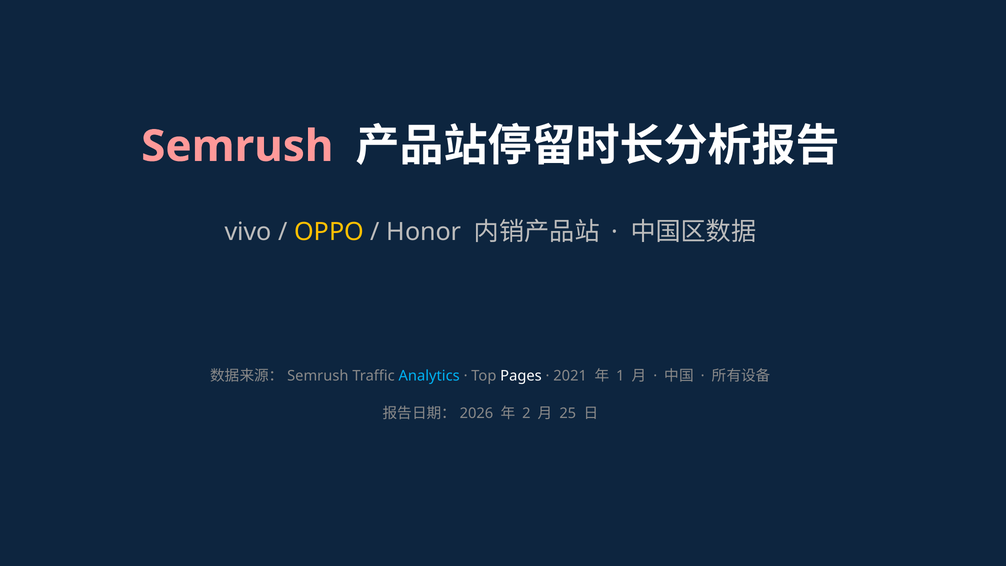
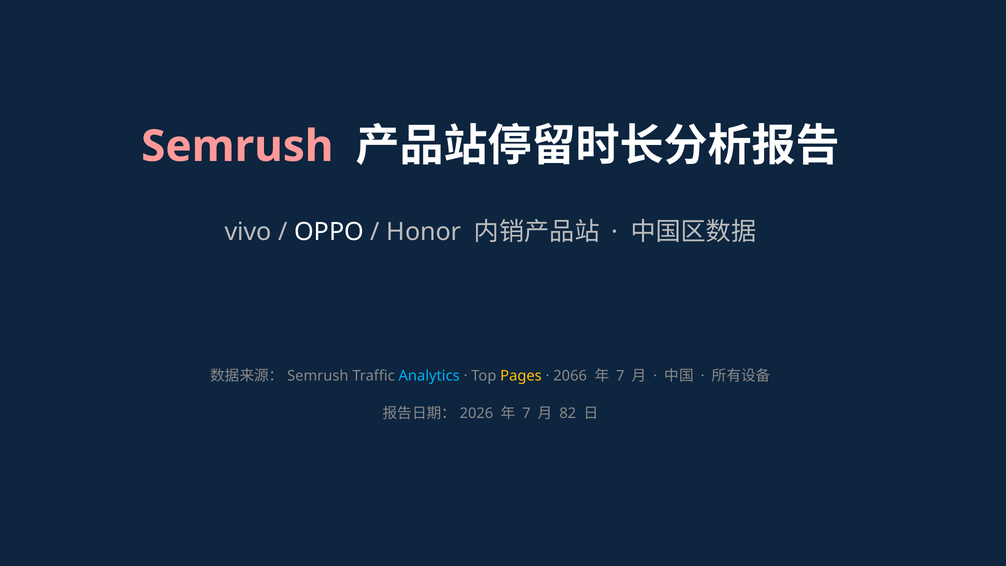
OPPO colour: yellow -> white (329, 232)
Pages colour: white -> yellow (521, 376)
2021: 2021 -> 2066 (570, 376)
1: 1 -> 7 (620, 376)
2: 2 -> 7 (526, 413)
25: 25 -> 82 (568, 413)
